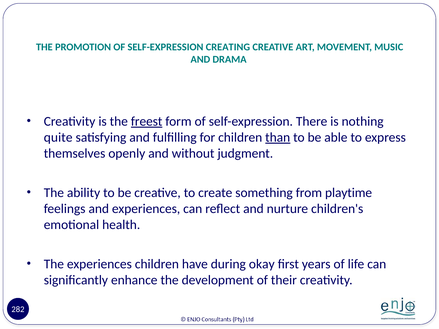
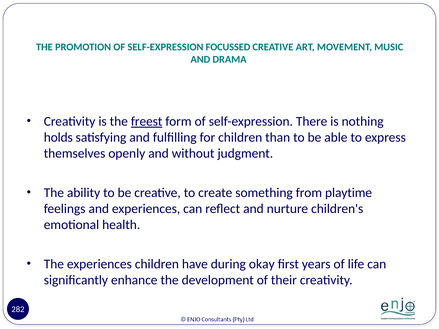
CREATING: CREATING -> FOCUSSED (228, 47)
quite: quite -> holds (58, 138)
than underline: present -> none (278, 138)
